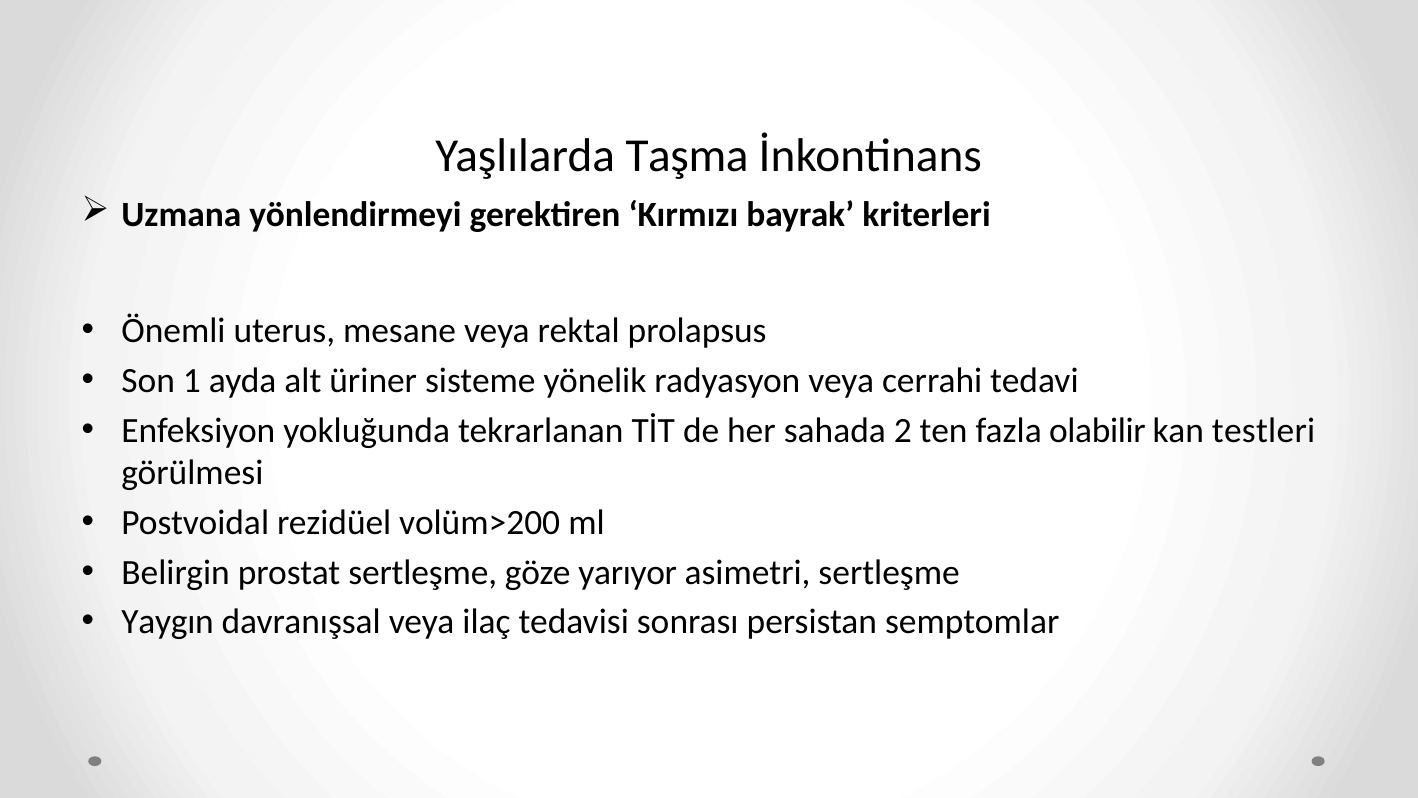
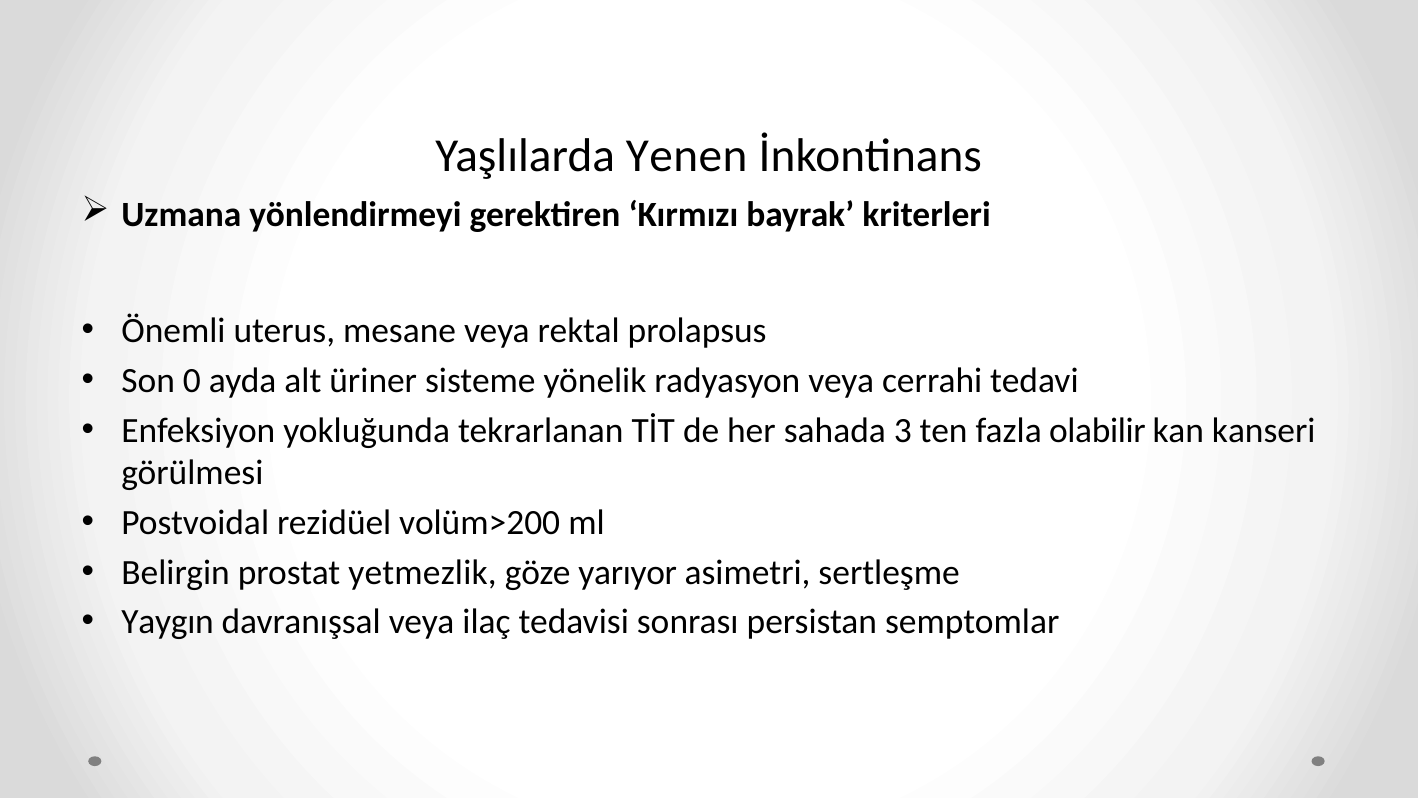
Taşma: Taşma -> Yenen (687, 156)
1: 1 -> 0 (192, 381)
2: 2 -> 3 (903, 430)
testleri: testleri -> kanseri (1264, 430)
prostat sertleşme: sertleşme -> yetmezlik (423, 572)
